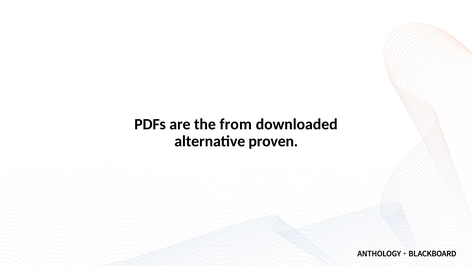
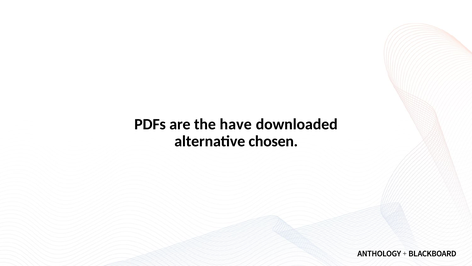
from: from -> have (236, 124)
proven: proven -> chosen (273, 141)
